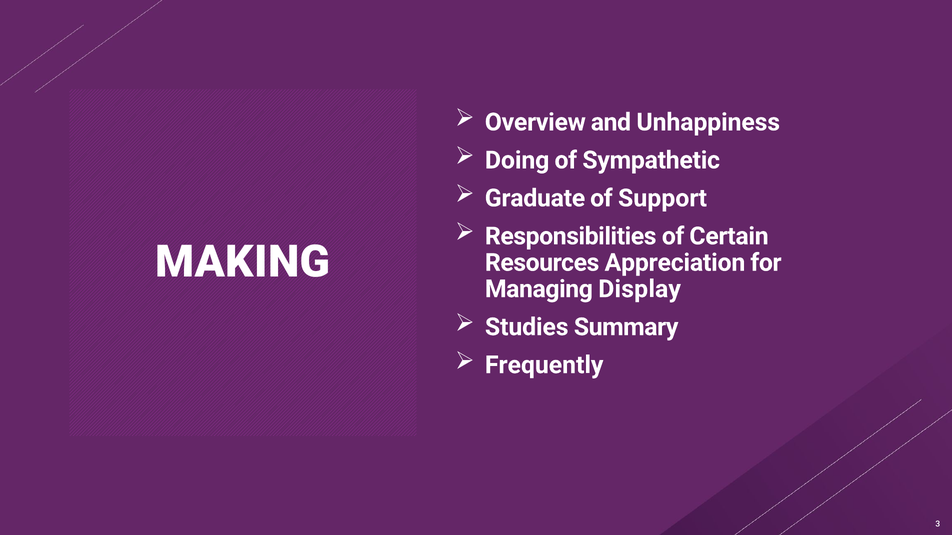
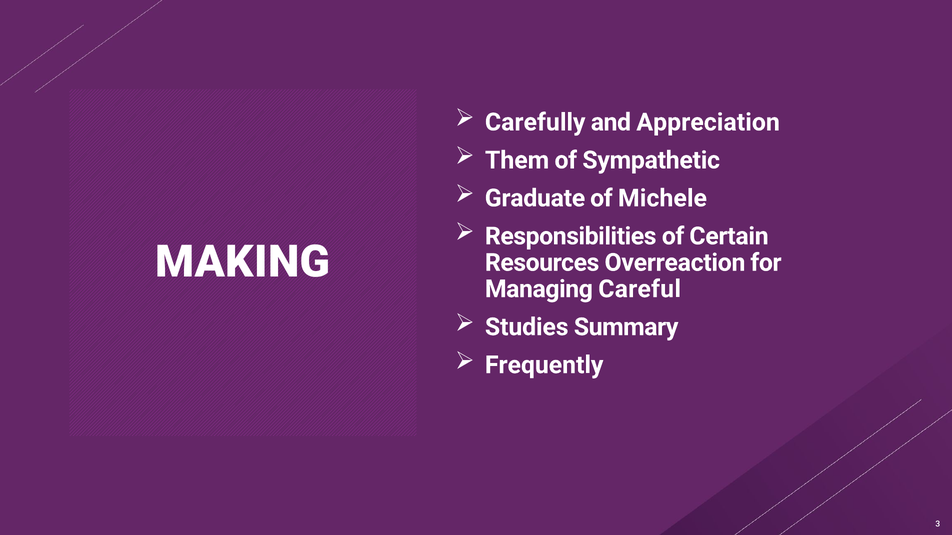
Overview: Overview -> Carefully (535, 122)
Unhappiness: Unhappiness -> Appreciation (708, 122)
Doing: Doing -> Them (517, 160)
Support: Support -> Michele (662, 198)
Appreciation: Appreciation -> Overreaction (675, 263)
Display: Display -> Careful (640, 289)
